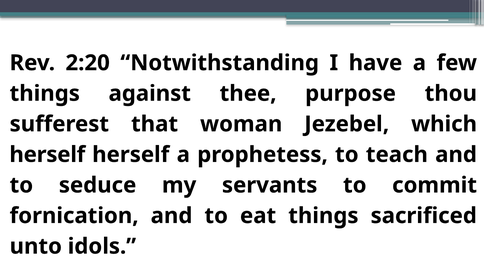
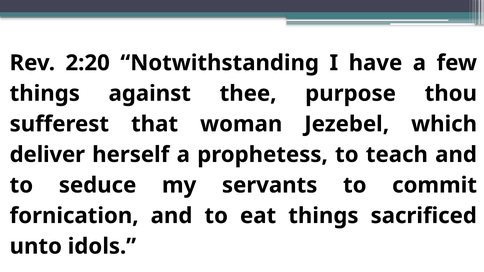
herself: herself -> deliver (47, 155)
